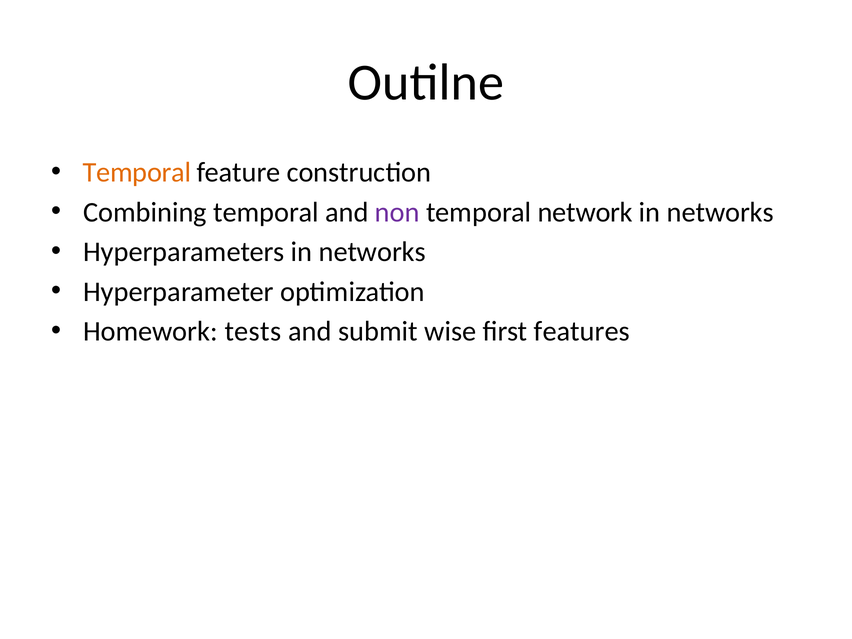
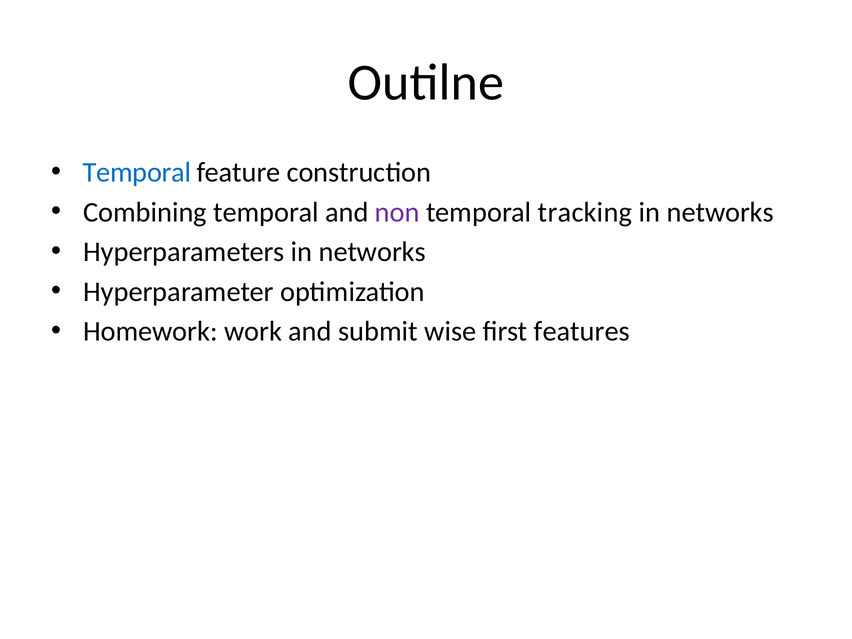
Temporal colour: orange -> blue (137, 172)
network: network -> tracking (585, 212)
tests: tests -> work (253, 331)
